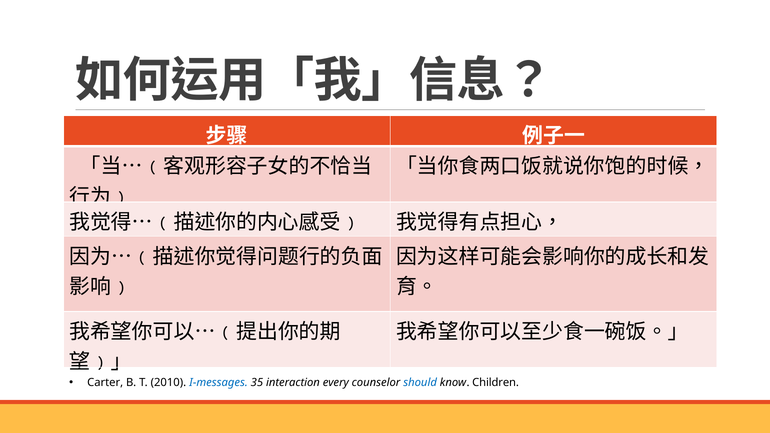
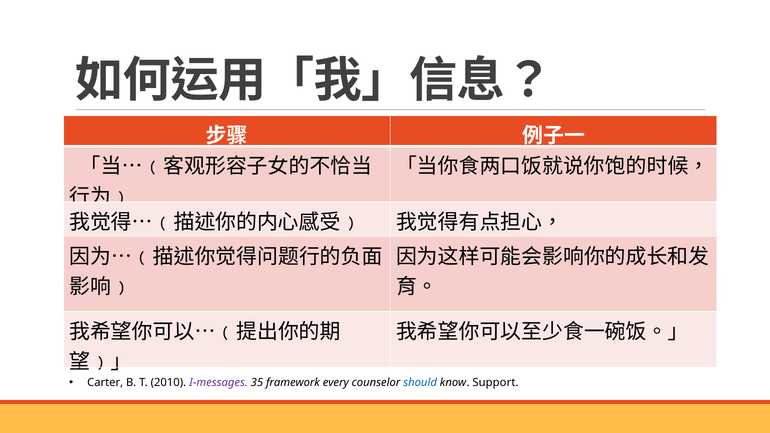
I-messages colour: blue -> purple (219, 383)
interaction: interaction -> framework (293, 383)
Children: Children -> Support (495, 383)
